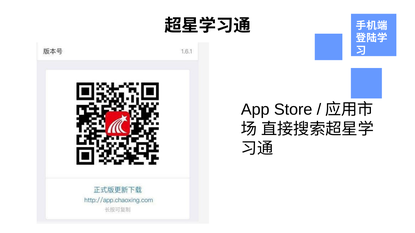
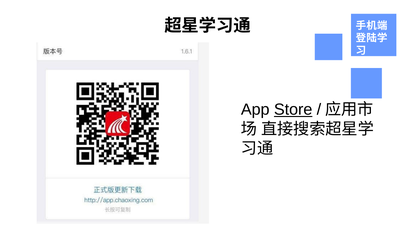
Store underline: none -> present (293, 110)
